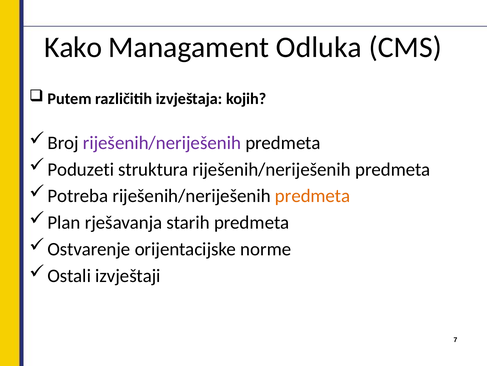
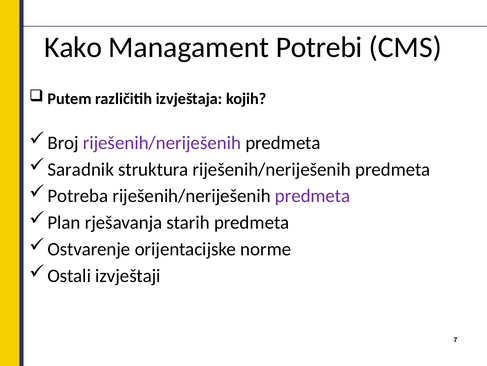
Odluka: Odluka -> Potrebi (319, 47)
Poduzeti: Poduzeti -> Saradnik (81, 169)
predmeta colour: orange -> purple (313, 196)
